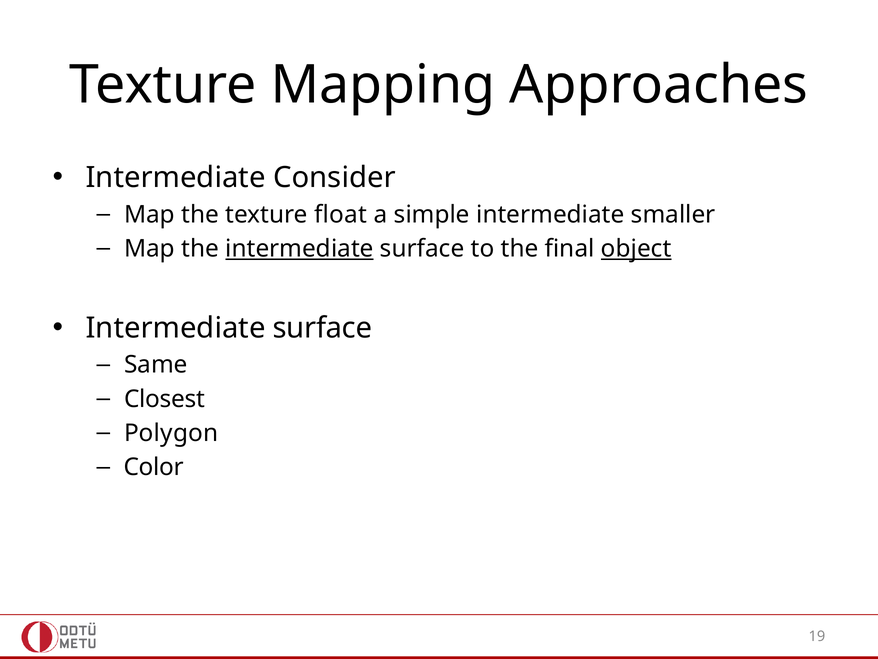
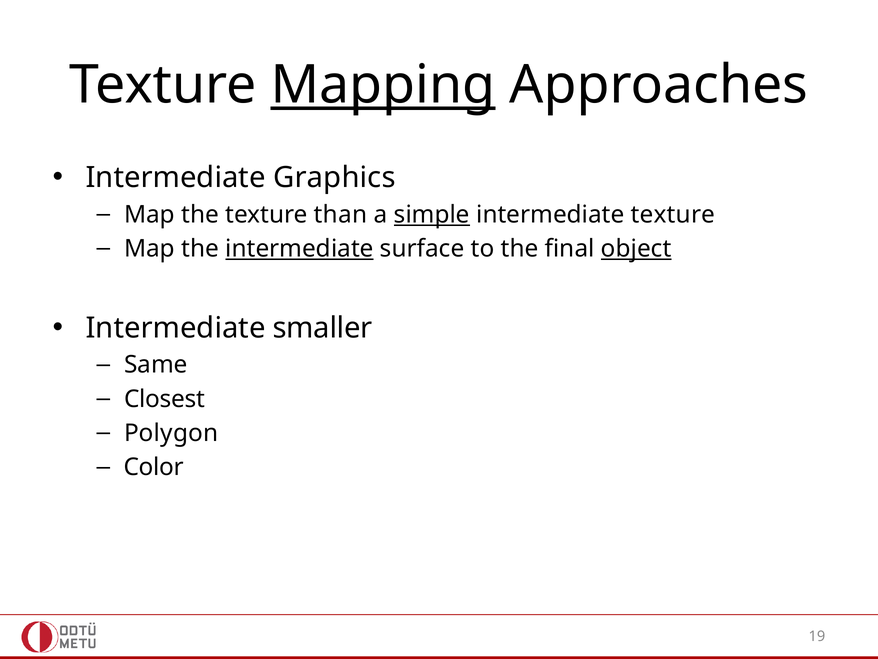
Mapping underline: none -> present (383, 85)
Consider: Consider -> Graphics (334, 178)
float: float -> than (341, 214)
simple underline: none -> present (432, 214)
intermediate smaller: smaller -> texture (673, 214)
surface: surface -> smaller (323, 328)
